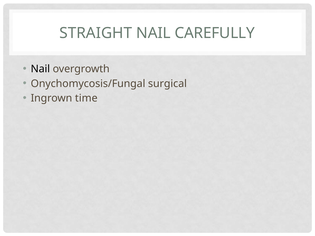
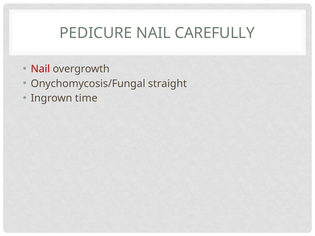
STRAIGHT: STRAIGHT -> PEDICURE (96, 33)
Nail colour: black -> red (40, 69)
surgical: surgical -> straight (167, 84)
